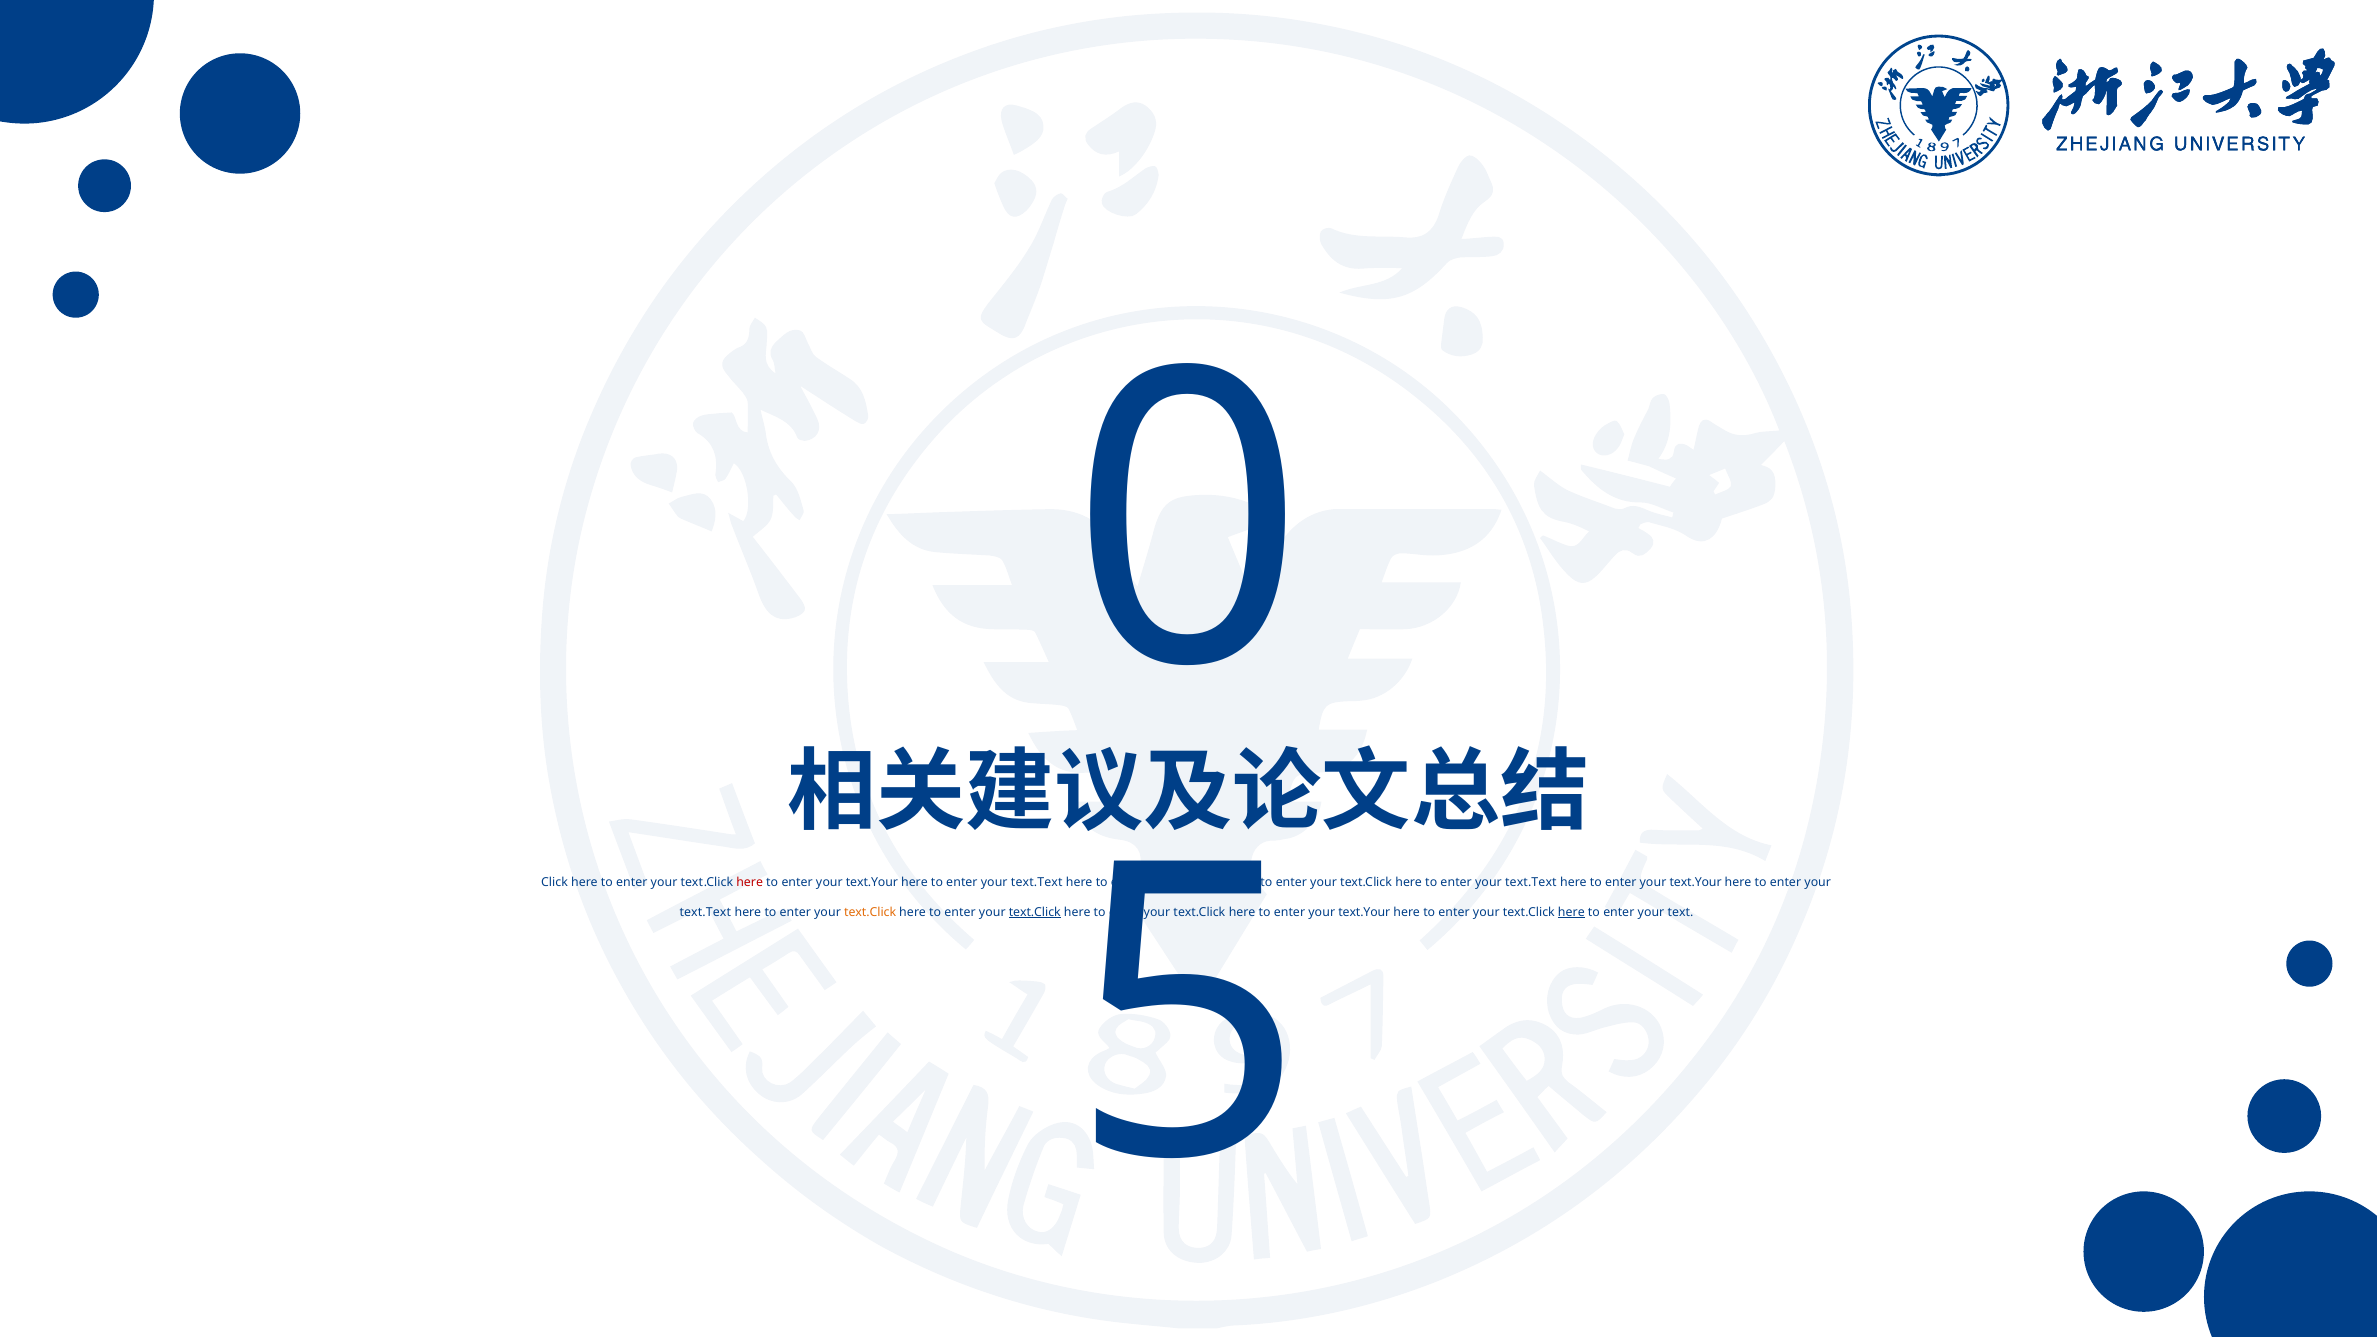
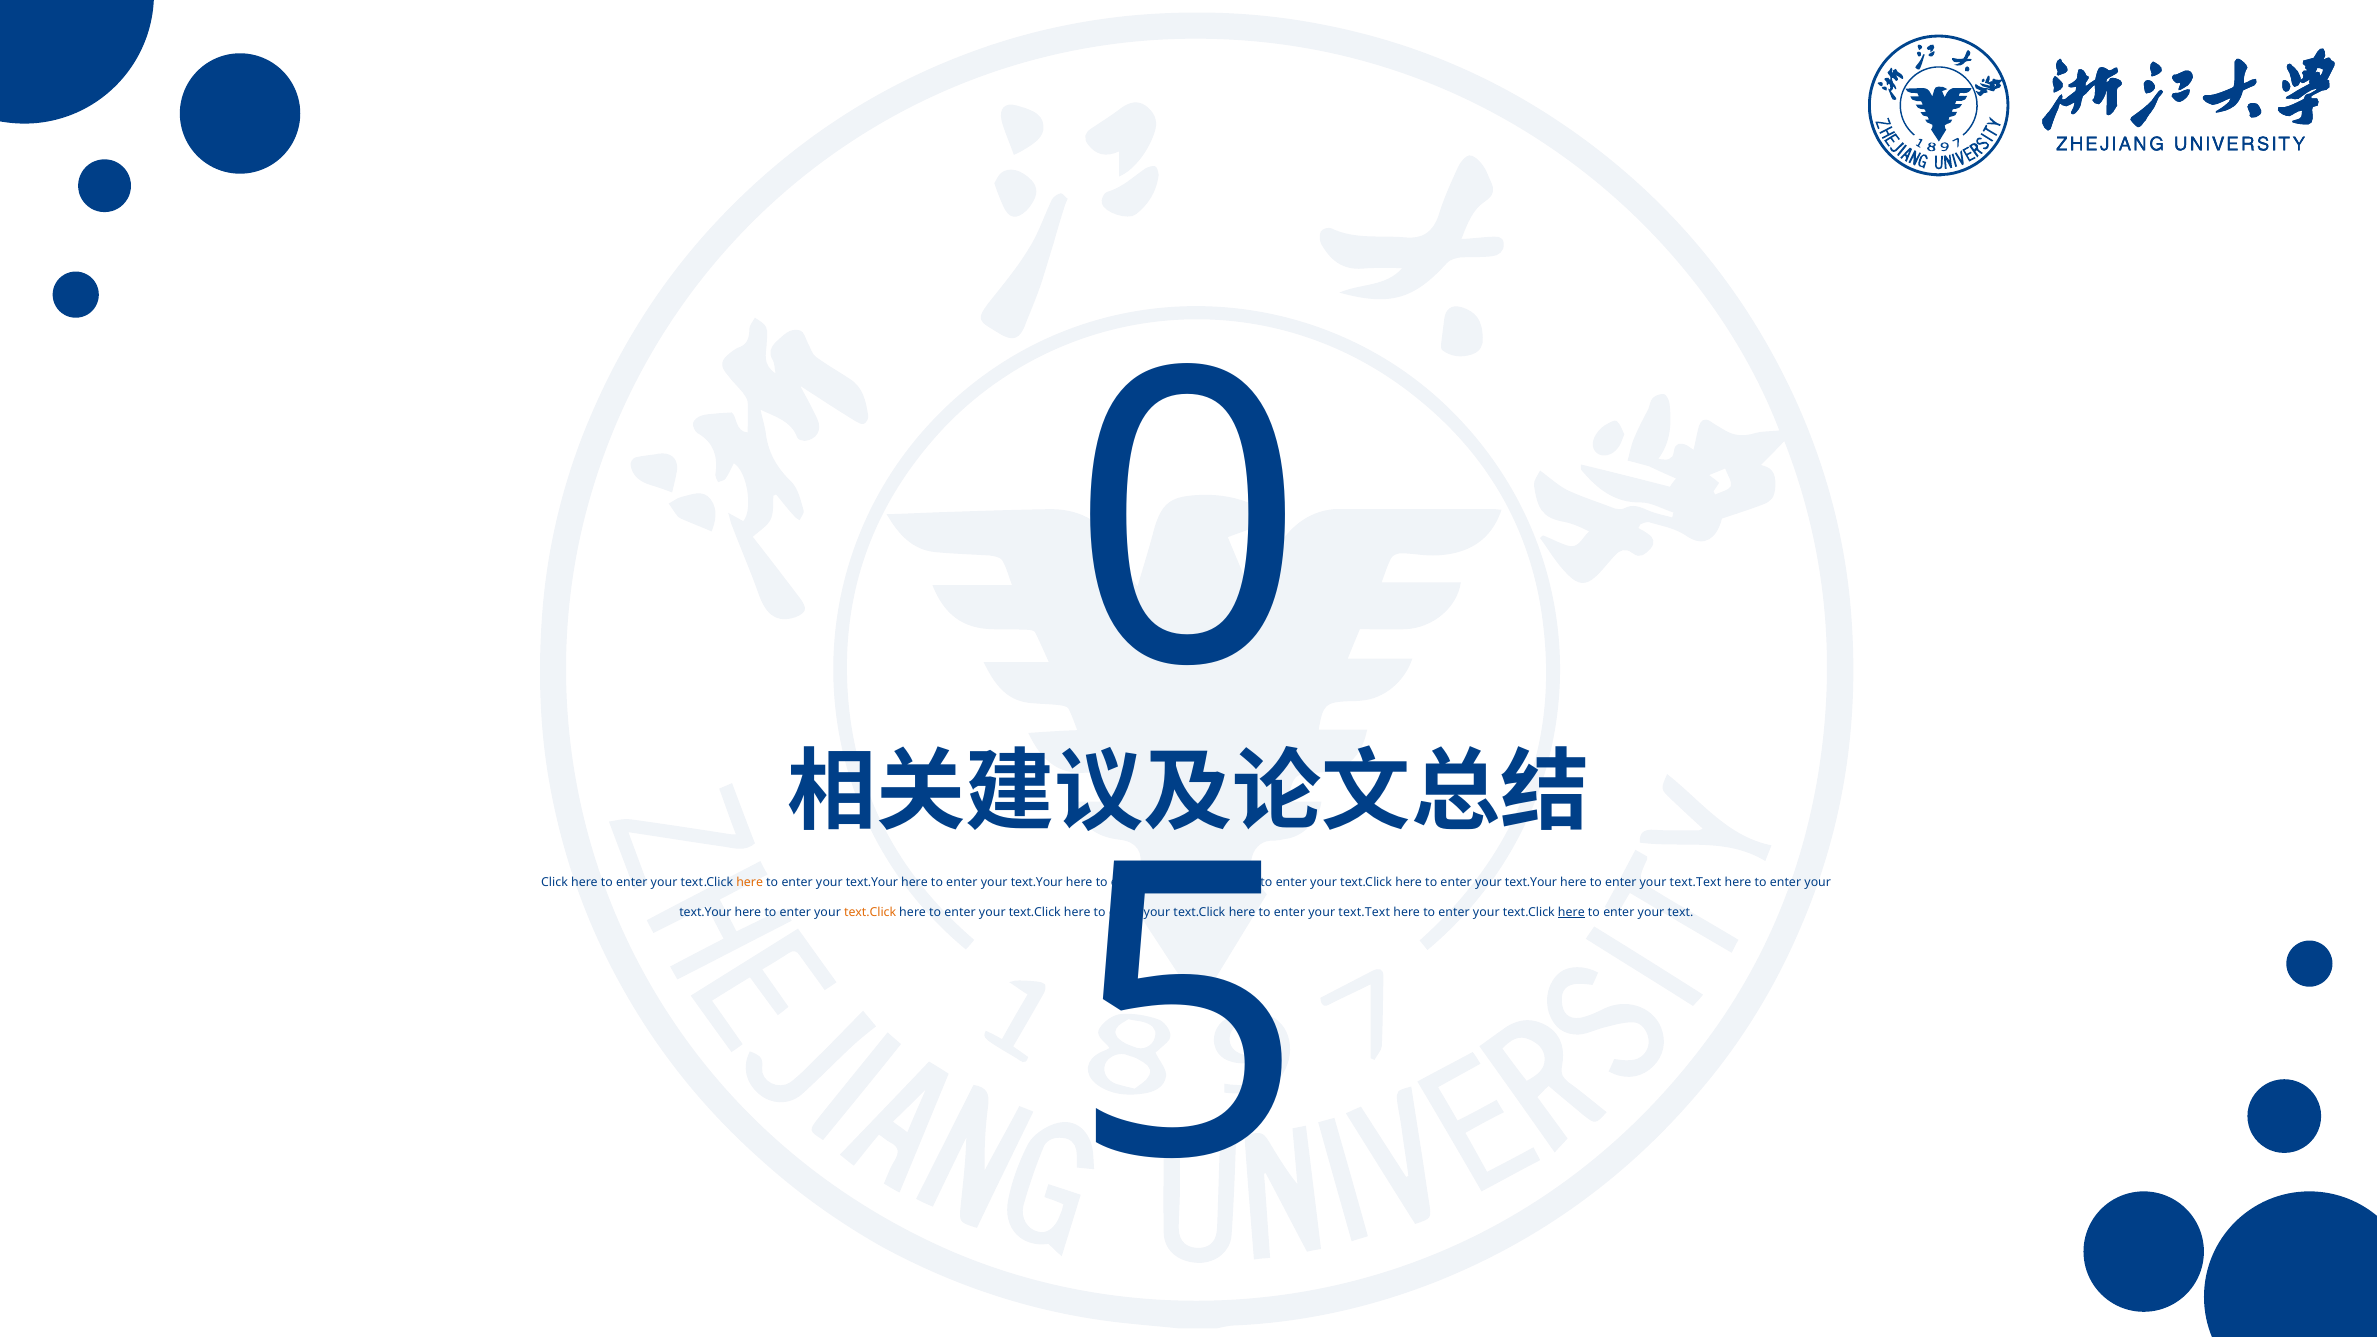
here colour: red -> orange (750, 883)
text.Text: text.Text -> text.Your (1037, 883)
text.Text: text.Text -> text.Your (1531, 883)
text.Your: text.Your -> text.Text (1695, 883)
text.Text: text.Text -> text.Your (705, 912)
text.Click underline: present -> none (1035, 912)
text.Your: text.Your -> text.Text (1364, 912)
